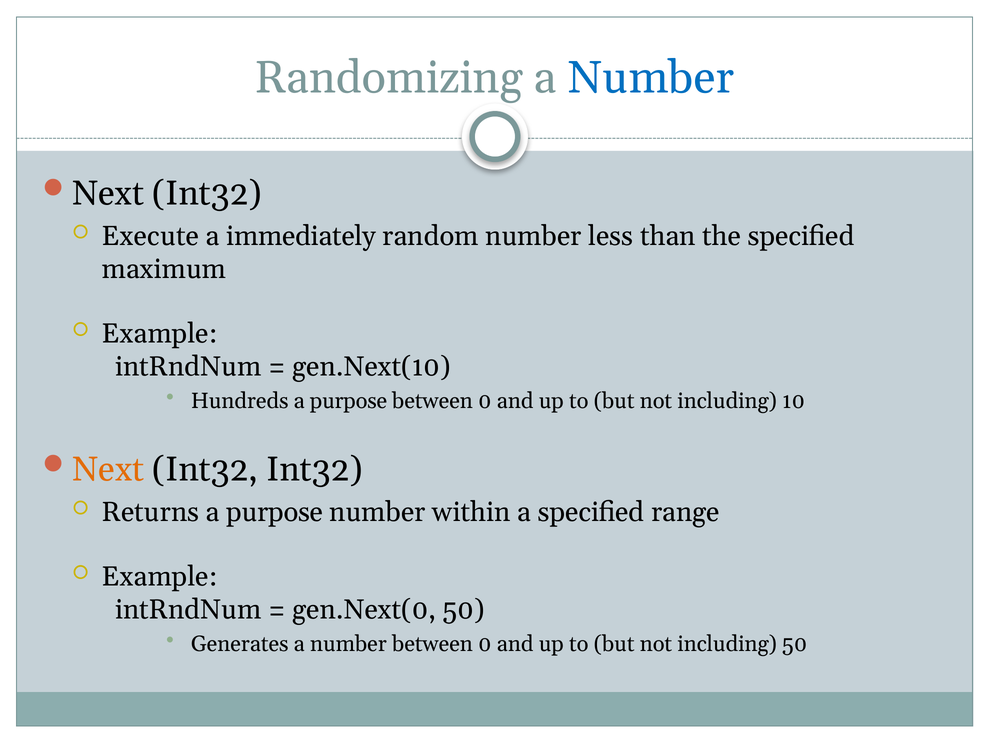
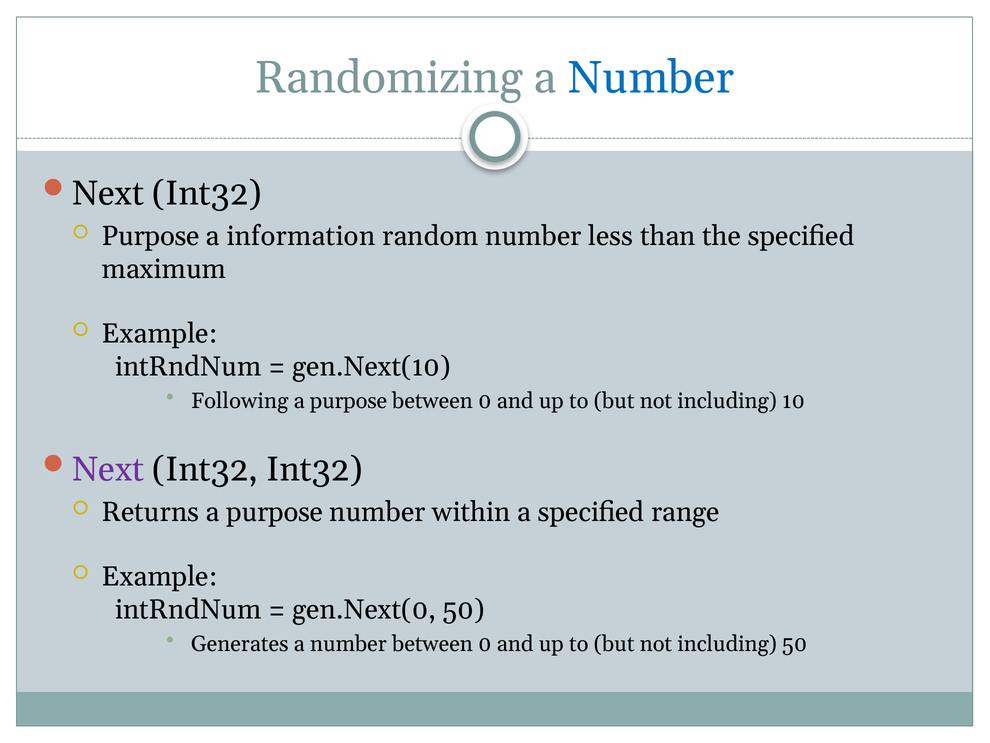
Execute: Execute -> Purpose (151, 236)
immediately: immediately -> information (301, 236)
Hundreds: Hundreds -> Following (240, 401)
Next colour: orange -> purple (108, 469)
